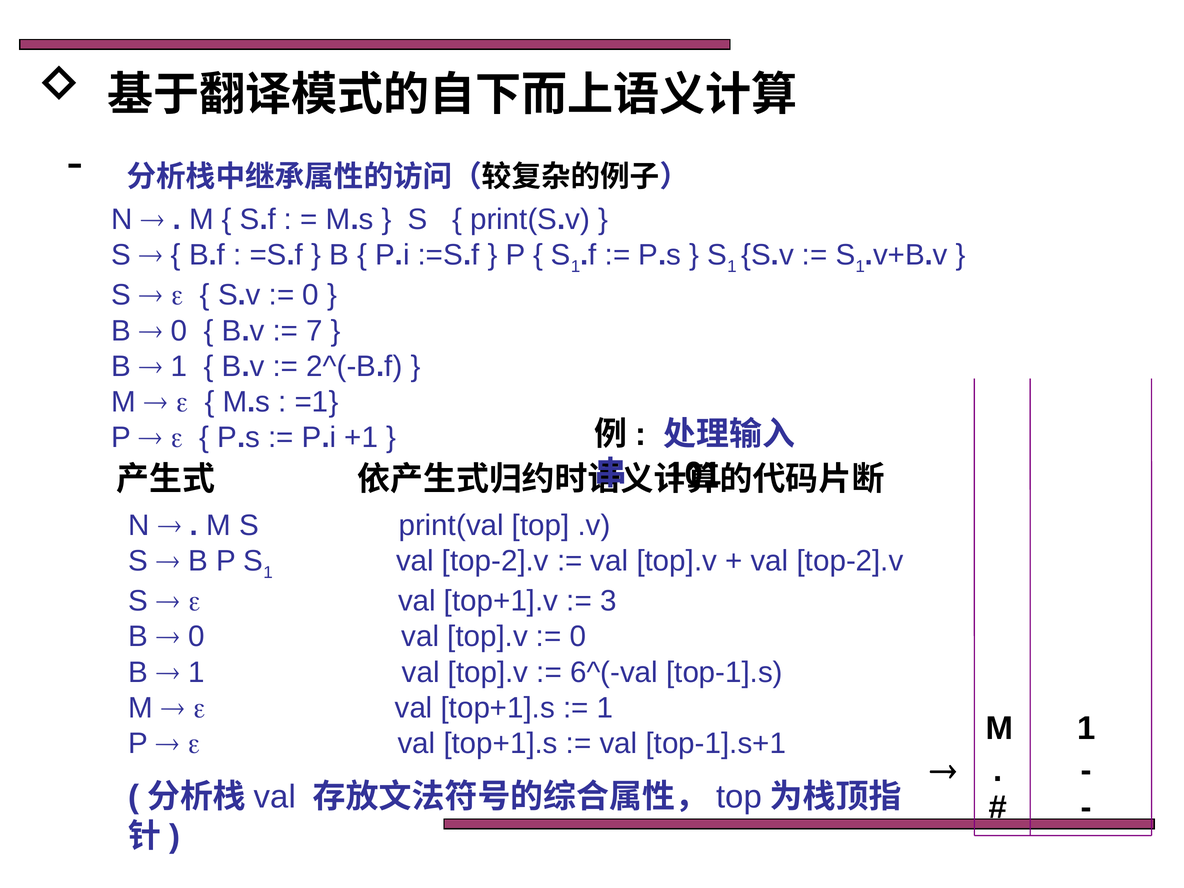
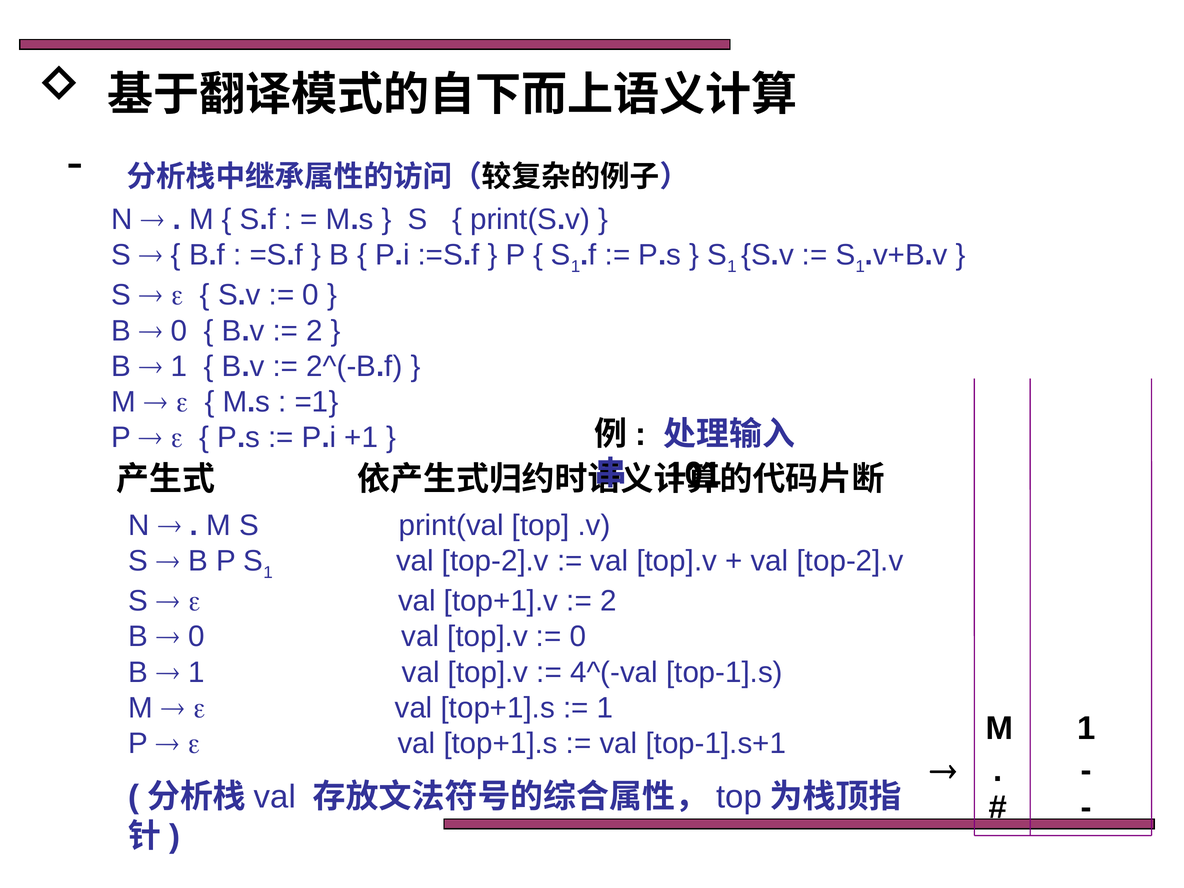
7: 7 -> 2 (314, 331)
3: 3 -> 2 (608, 601)
6^(-val: 6^(-val -> 4^(-val (614, 672)
